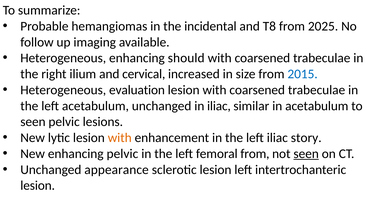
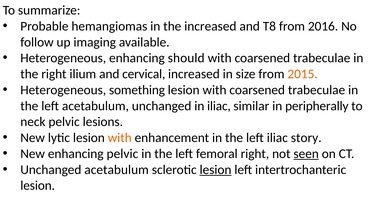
the incidental: incidental -> increased (210, 26)
2025: 2025 -> 2016 (323, 26)
2015 colour: blue -> orange (303, 74)
evaluation: evaluation -> something (137, 90)
in acetabulum: acetabulum -> peripherally (317, 106)
seen: seen -> neck (33, 122)
femoral from: from -> right (255, 154)
Unchanged appearance: appearance -> acetabulum (117, 170)
lesion underline: none -> present (216, 170)
